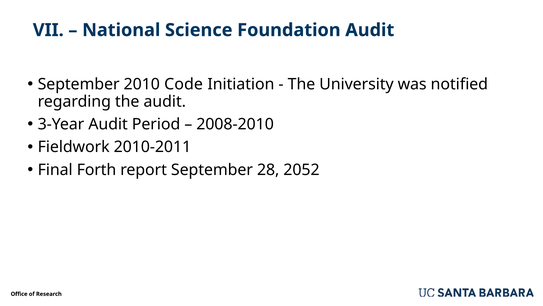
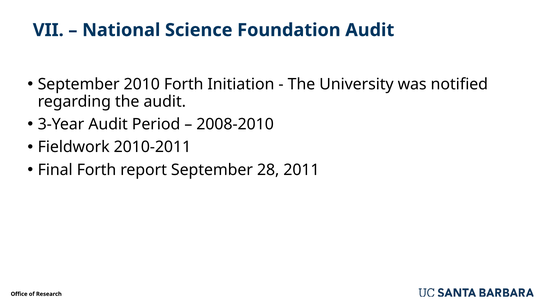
2010 Code: Code -> Forth (184, 84)
2052: 2052 -> 2011 (302, 170)
